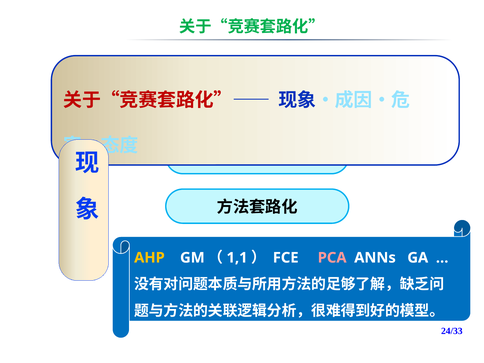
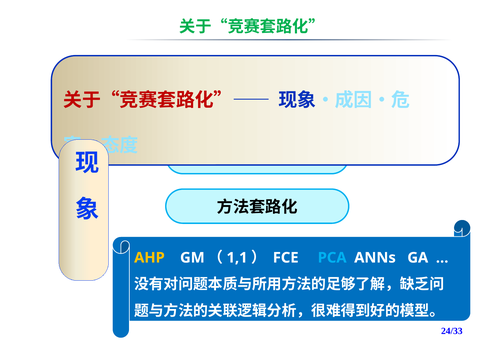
PCA colour: pink -> light blue (332, 258)
